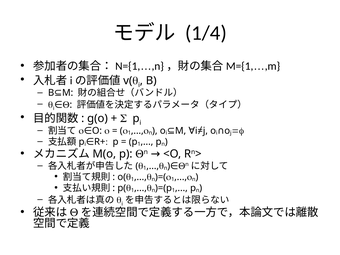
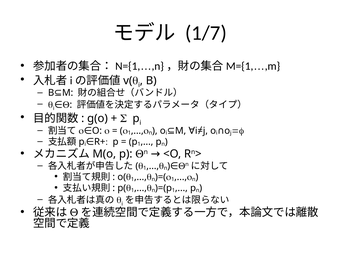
1/4: 1/4 -> 1/7 (206, 33)
